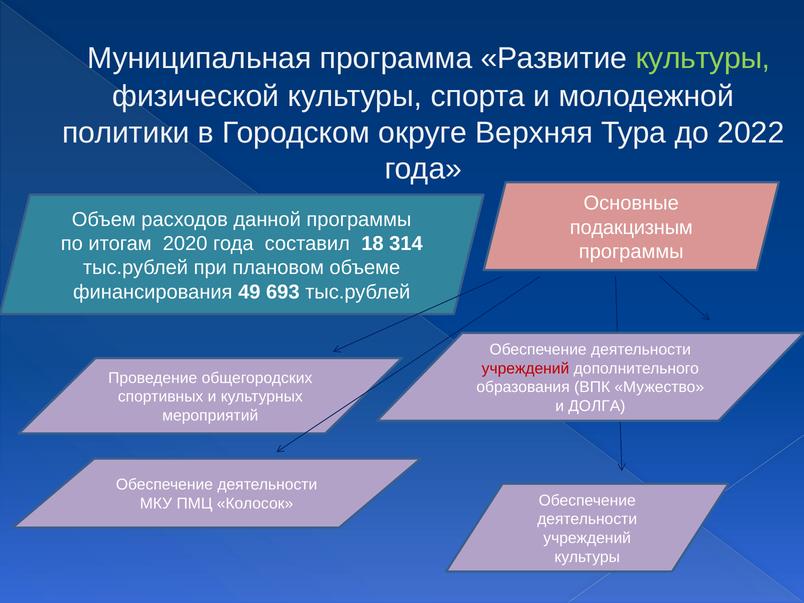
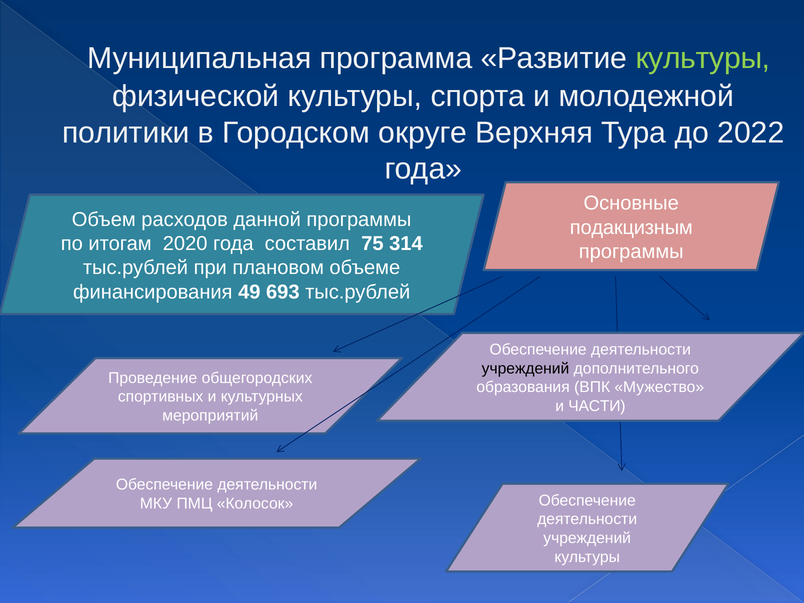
18: 18 -> 75 (372, 244)
учреждений colour: red -> black (526, 369)
ДОЛГА: ДОЛГА -> ЧАСТИ (597, 406)
